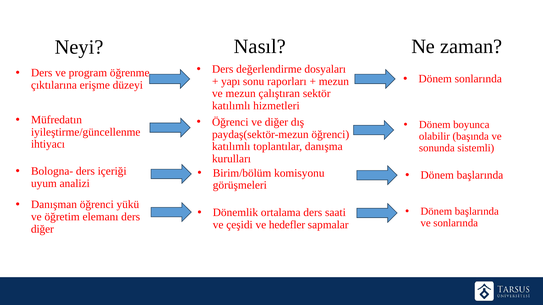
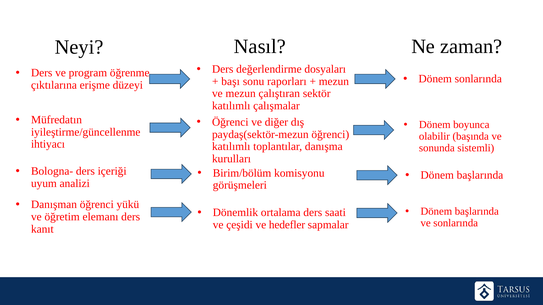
yapı: yapı -> başı (231, 81)
hizmetleri: hizmetleri -> çalışmalar (276, 106)
diğer: diğer -> kanıt (42, 229)
